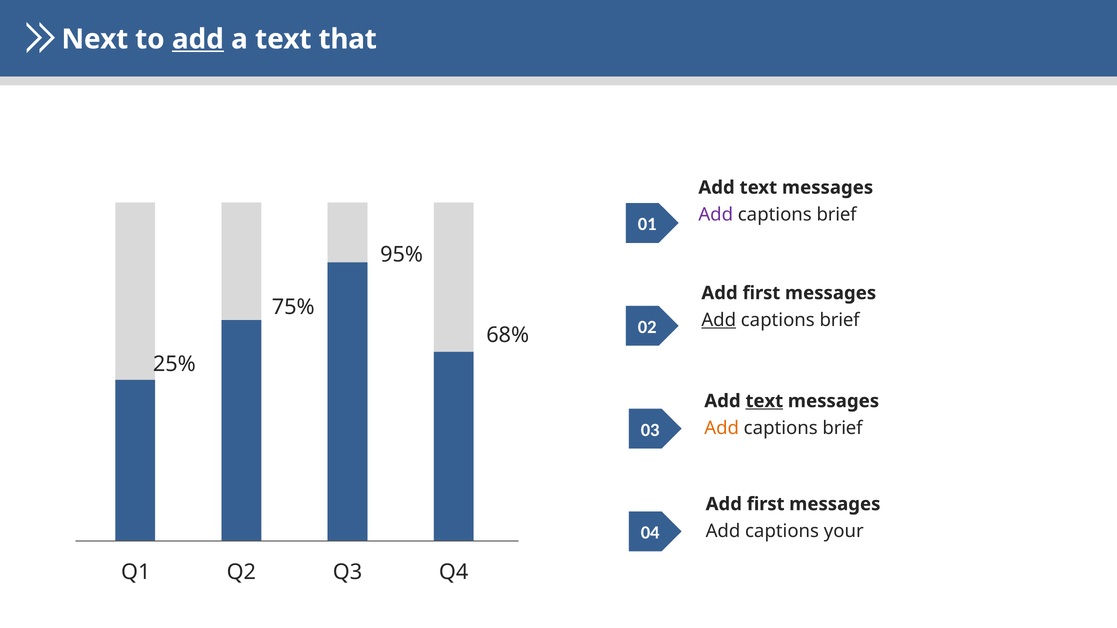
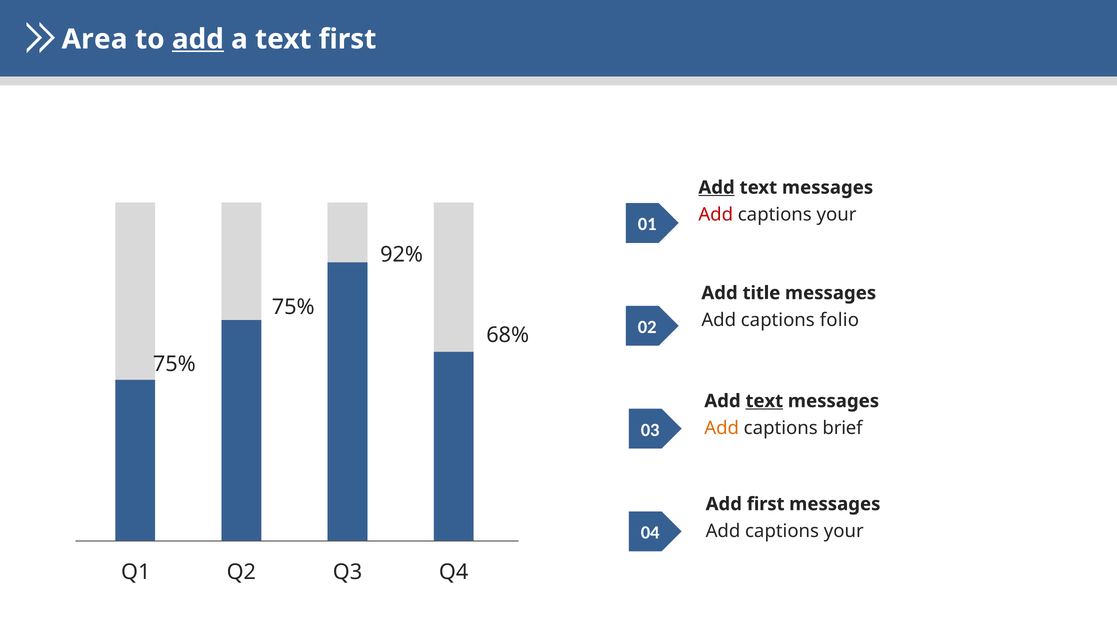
Next: Next -> Area (95, 39)
text that: that -> first (348, 39)
Add underline: none -> present (717, 188)
Add colour: purple -> red (716, 215)
brief: brief -> your (837, 215)
95%: 95% -> 92% (402, 255)
first: first -> title (761, 293)
Add underline: present -> none (719, 320)
brief: brief -> folio (839, 320)
25%: 25% -> 75% (174, 364)
